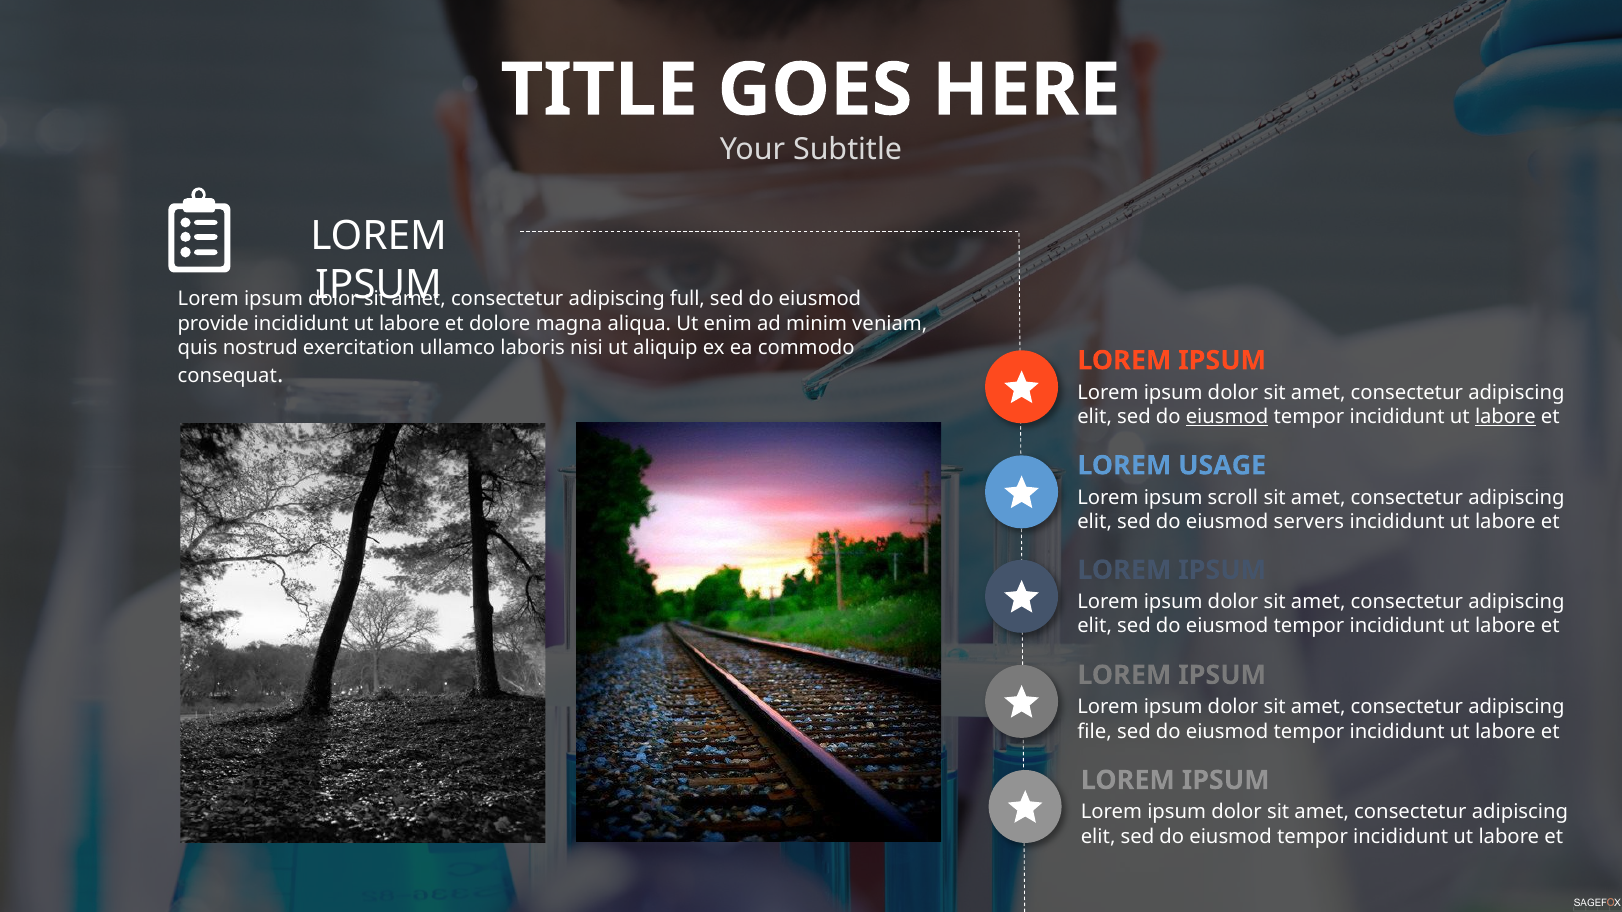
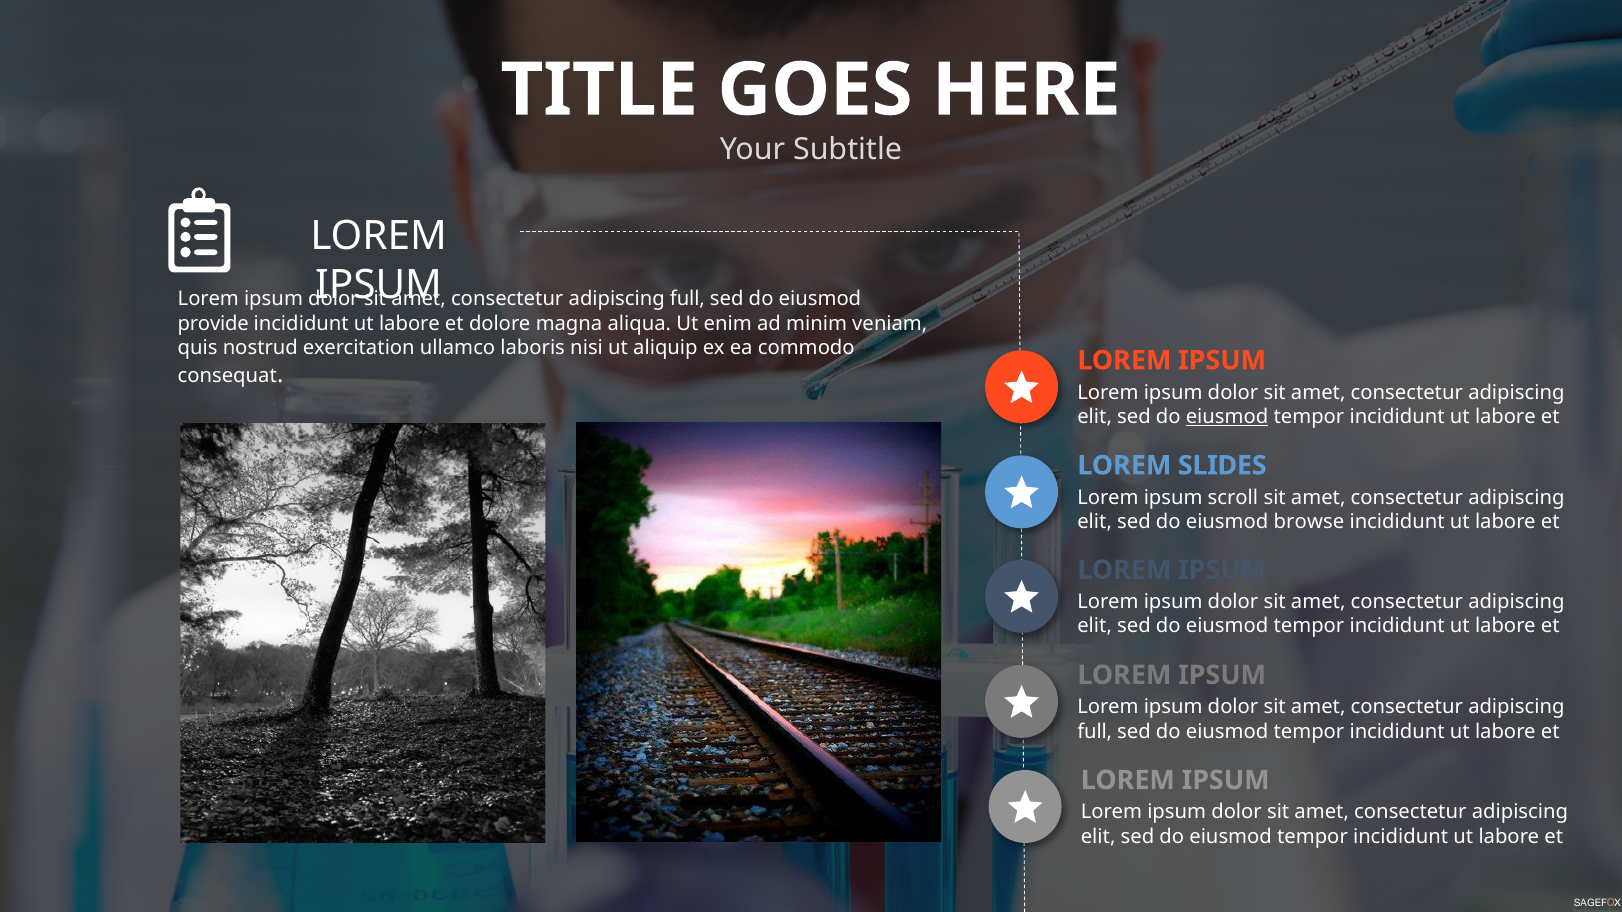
labore underline: present -> none (1505, 417)
USAGE: USAGE -> SLIDES (1222, 466)
servers: servers -> browse (1309, 522)
file: file -> full (1095, 732)
